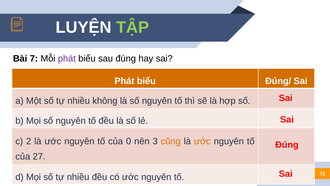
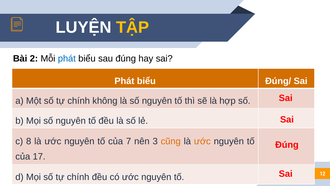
TẬP colour: light green -> yellow (133, 27)
7: 7 -> 2 (34, 58)
phát colour: purple -> blue (67, 58)
Một số tự nhiều: nhiều -> chính (79, 101)
2: 2 -> 8 (29, 141)
0: 0 -> 7 (129, 141)
27: 27 -> 17 (39, 156)
Mọi số tự nhiều: nhiều -> chính (78, 177)
